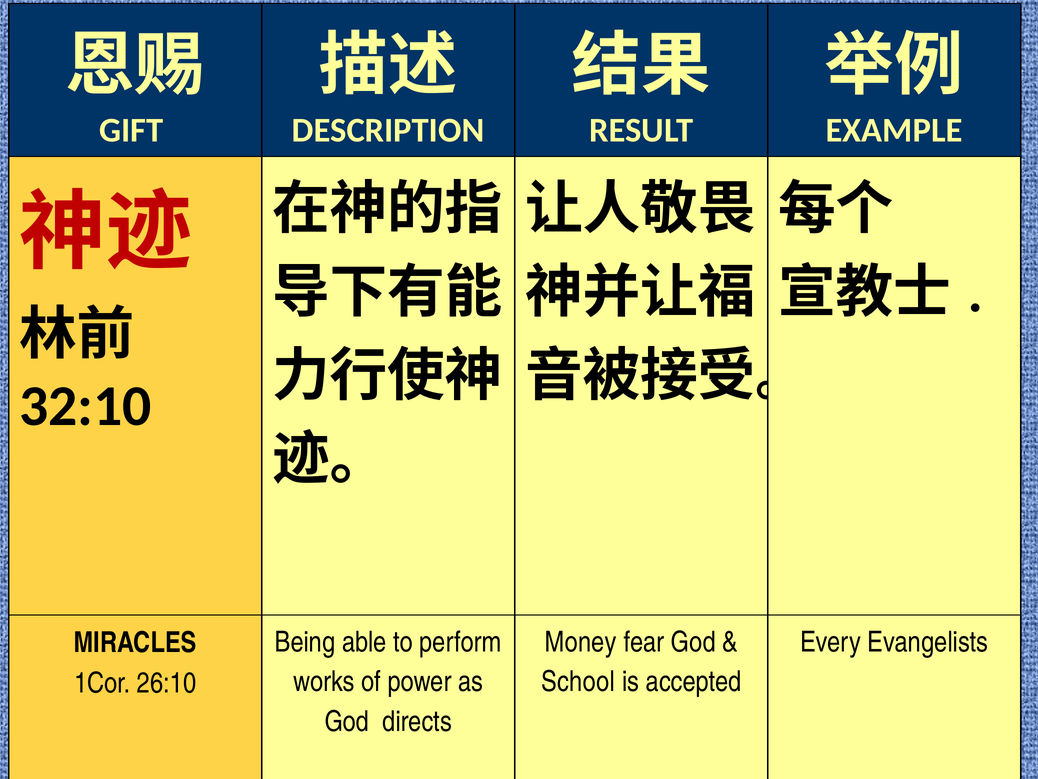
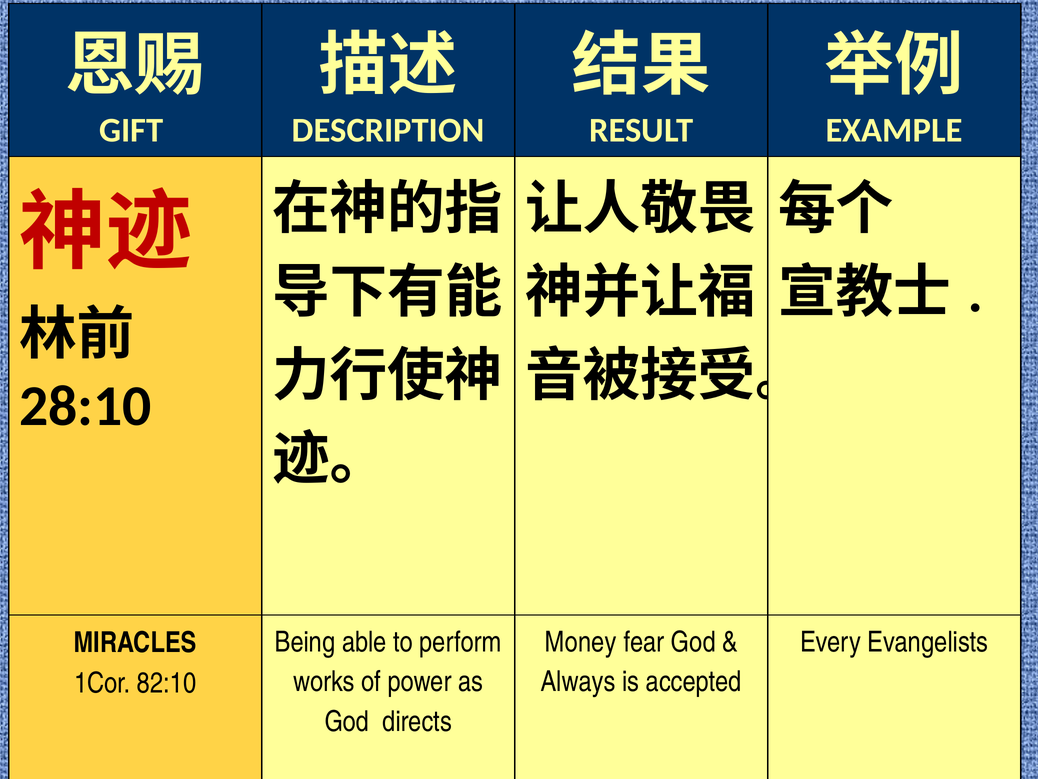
32:10: 32:10 -> 28:10 (85, 406)
School: School -> Always (578, 681)
26:10: 26:10 -> 82:10 (167, 683)
